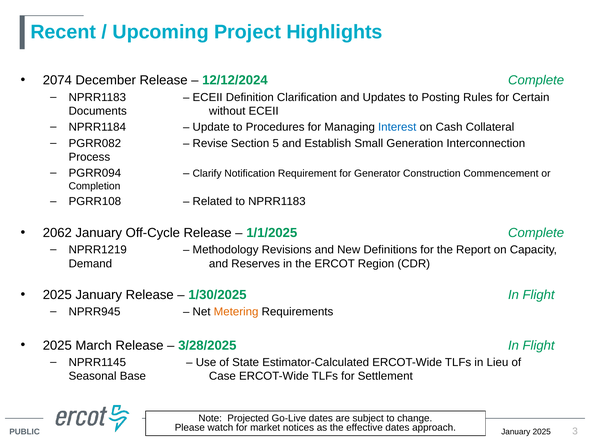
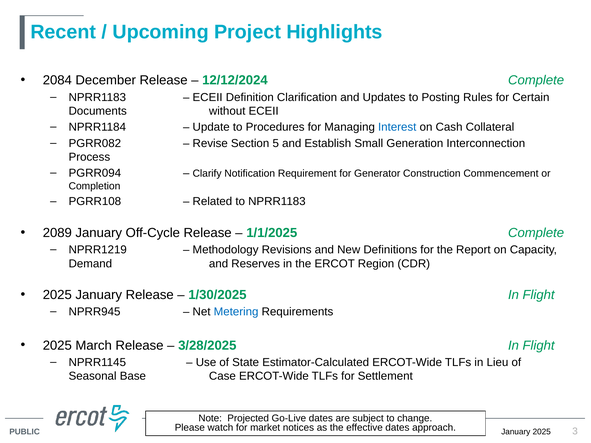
2074: 2074 -> 2084 (57, 80)
2062: 2062 -> 2089 (57, 233)
Metering colour: orange -> blue (236, 312)
